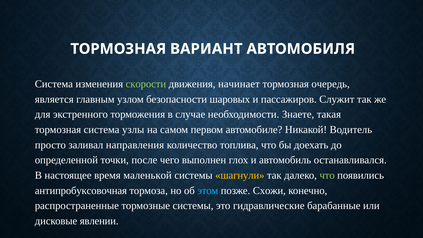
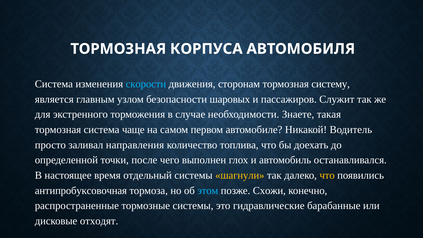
ВАРИАНТ: ВАРИАНТ -> КОРПУСА (206, 49)
скорости colour: light green -> light blue (146, 84)
начинает: начинает -> сторонам (239, 84)
очередь: очередь -> систему (331, 84)
узлы: узлы -> чаще (133, 130)
маленькой: маленькой -> отдельный (148, 175)
что colour: light green -> yellow (327, 175)
явлении: явлении -> отходят (99, 221)
